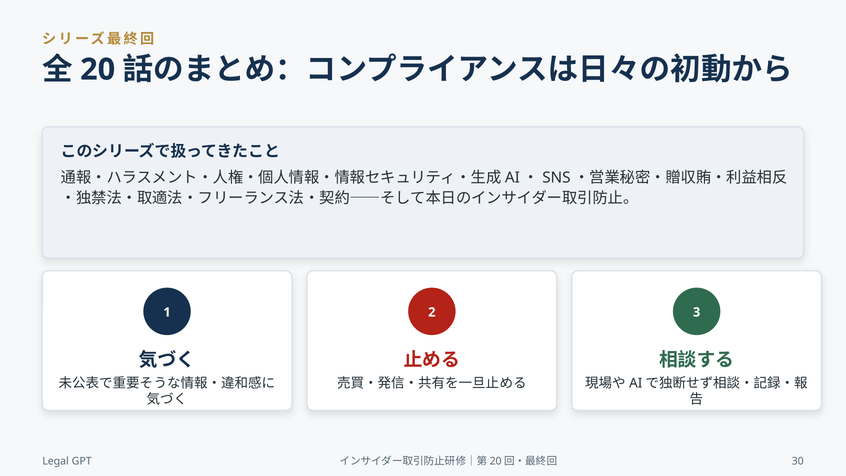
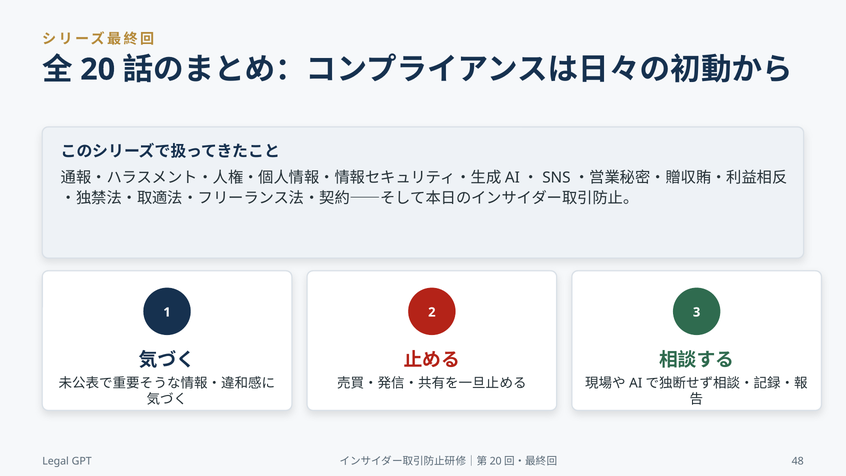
30: 30 -> 48 (798, 461)
